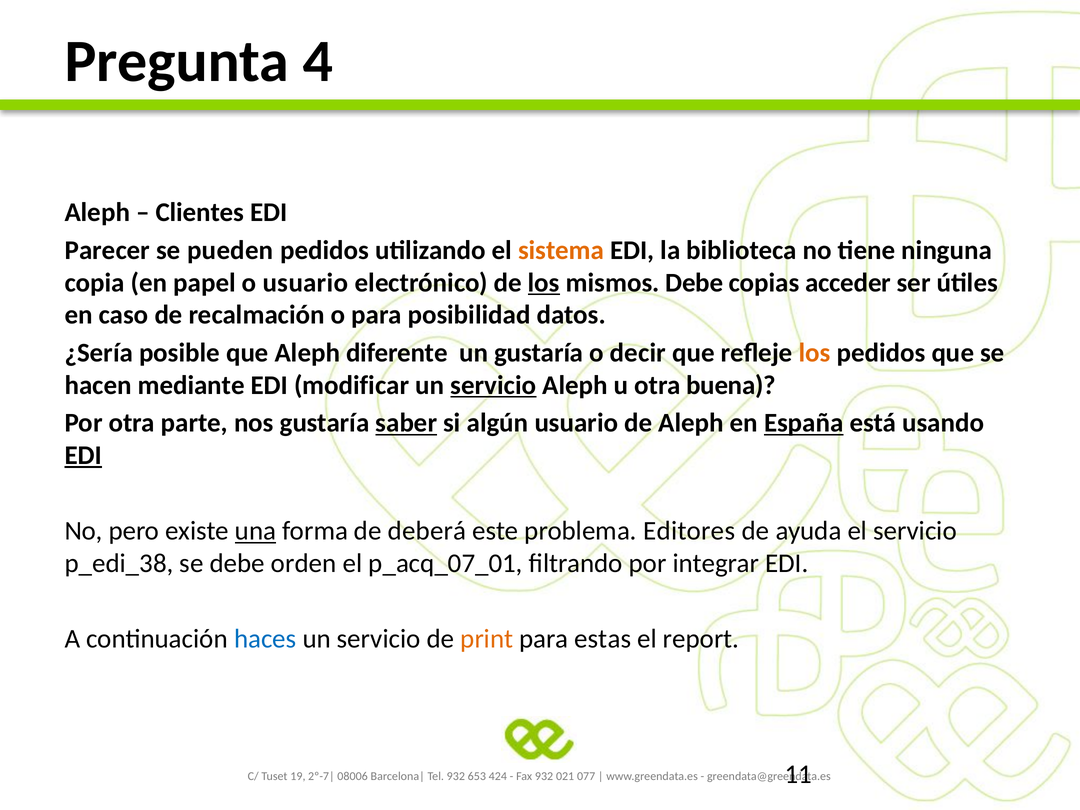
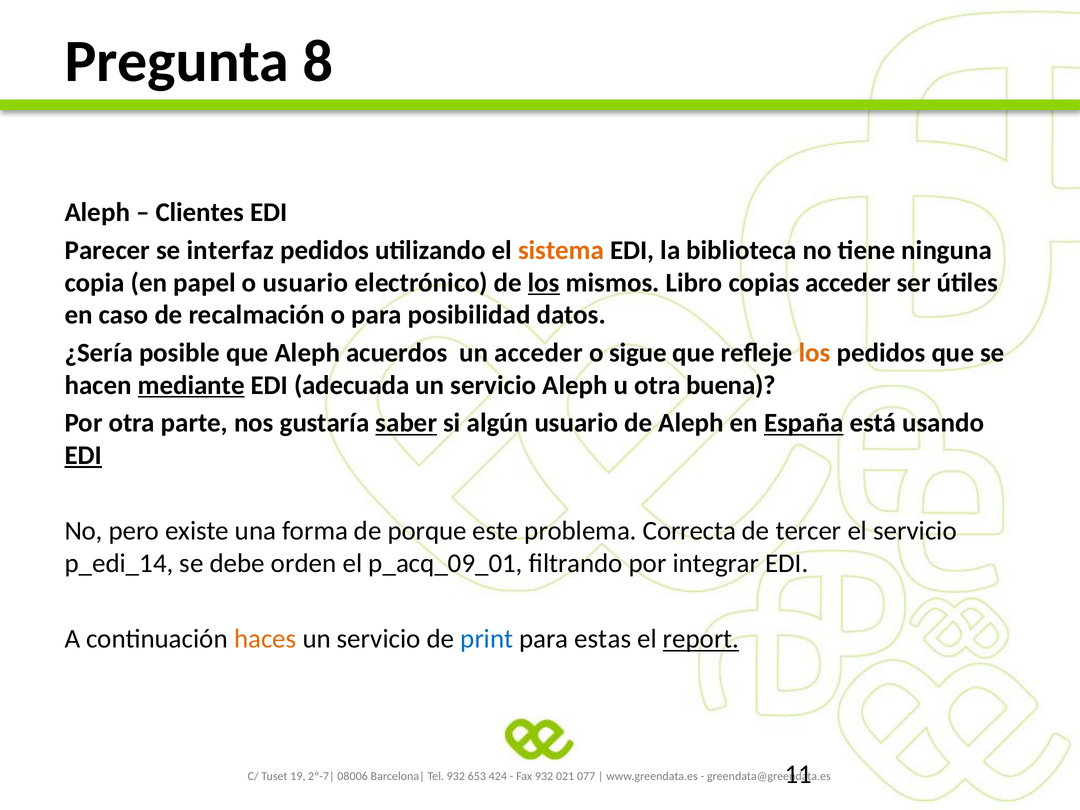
4: 4 -> 8 (318, 62)
pueden: pueden -> interfaz (230, 250)
mismos Debe: Debe -> Libro (694, 283)
diferente: diferente -> acuerdos (397, 353)
un gustaría: gustaría -> acceder (539, 353)
decir: decir -> sigue (638, 353)
mediante underline: none -> present (191, 385)
modificar: modificar -> adecuada (352, 385)
servicio underline: present -> none (493, 385)
una underline: present -> none (255, 531)
deberá: deberá -> porque (427, 531)
Editores: Editores -> Correcta (689, 531)
ayuda: ayuda -> tercer (808, 531)
p_edi_38: p_edi_38 -> p_edi_14 (119, 563)
p_acq_07_01: p_acq_07_01 -> p_acq_09_01 (446, 563)
haces colour: blue -> orange (265, 639)
print colour: orange -> blue (487, 639)
report underline: none -> present (701, 639)
